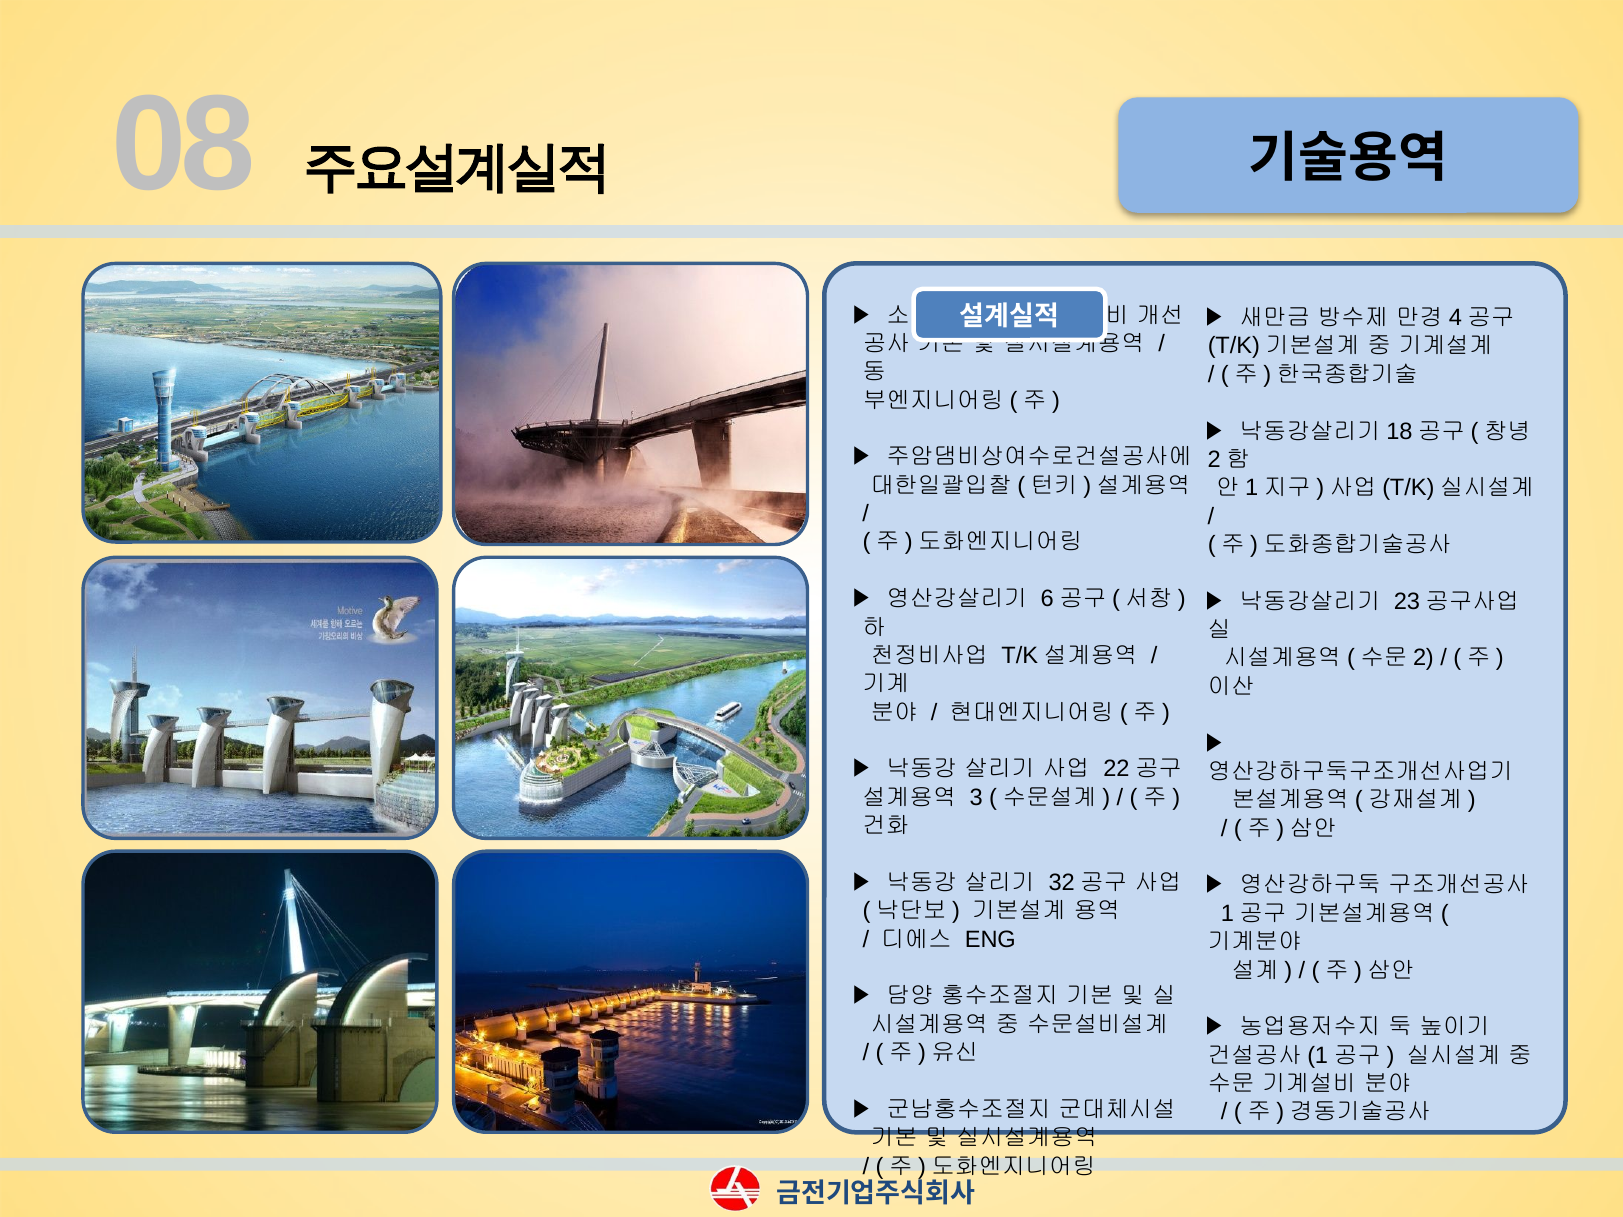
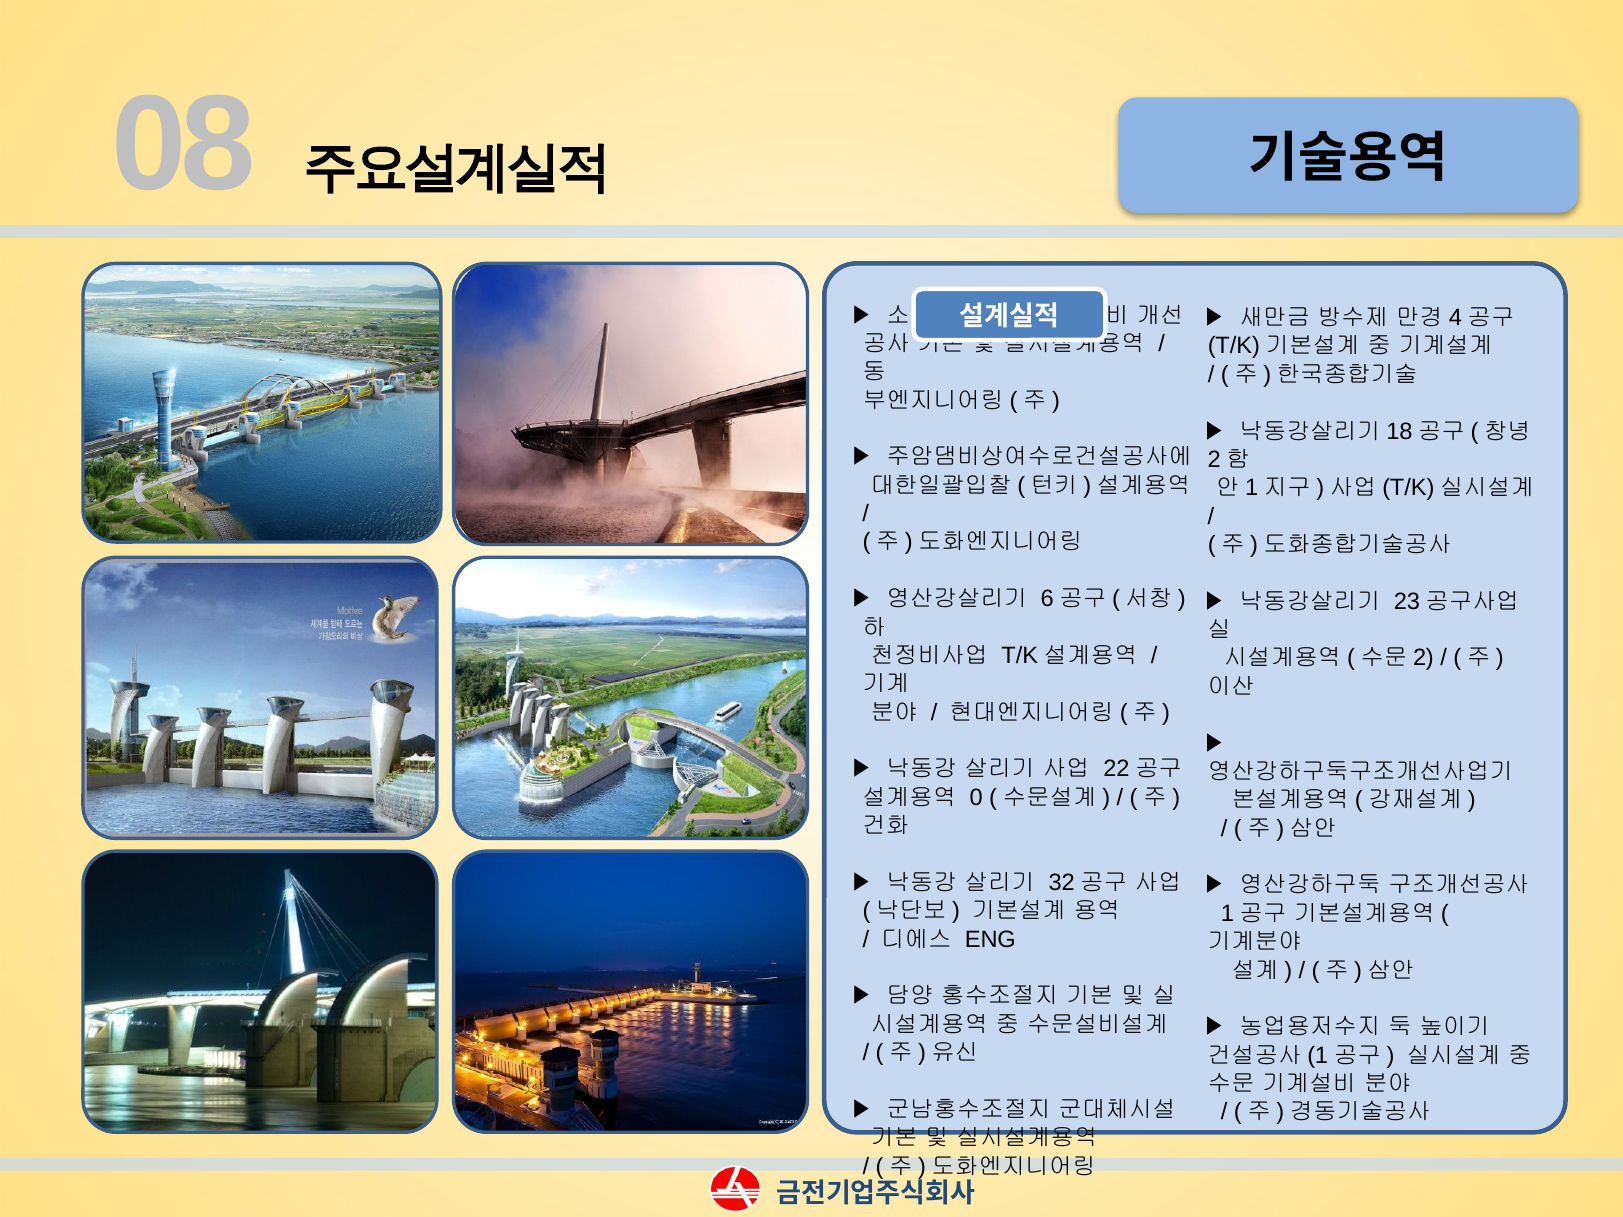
3: 3 -> 0 (976, 798)
